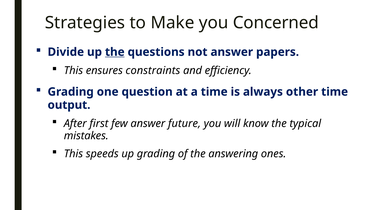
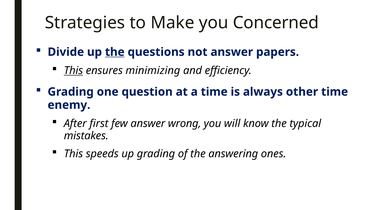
This underline: none -> present (73, 70)
constraints: constraints -> minimizing (153, 70)
output: output -> enemy (69, 105)
future: future -> wrong (185, 123)
